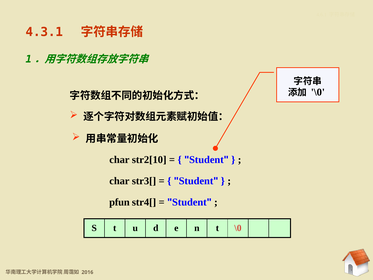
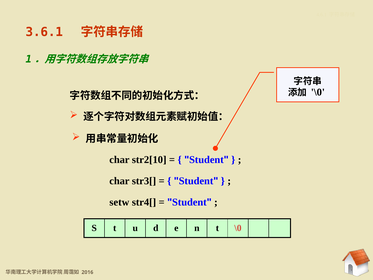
4.3.1: 4.3.1 -> 3.6.1 (44, 32)
pfun: pfun -> setw (119, 202)
